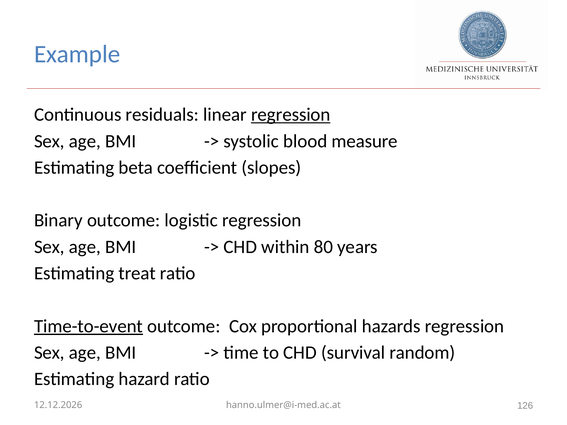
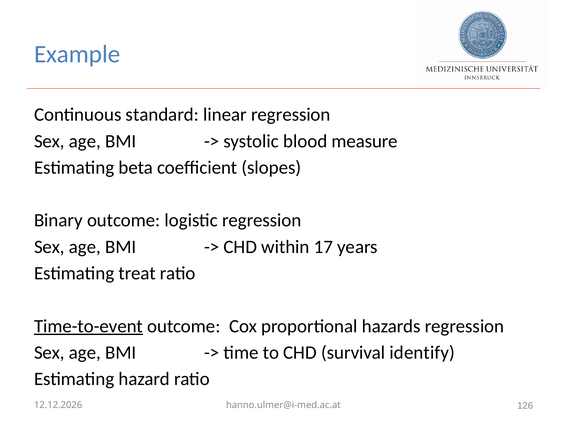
residuals: residuals -> standard (162, 115)
regression underline: present -> none (291, 115)
80: 80 -> 17 (323, 247)
random: random -> identify (422, 353)
